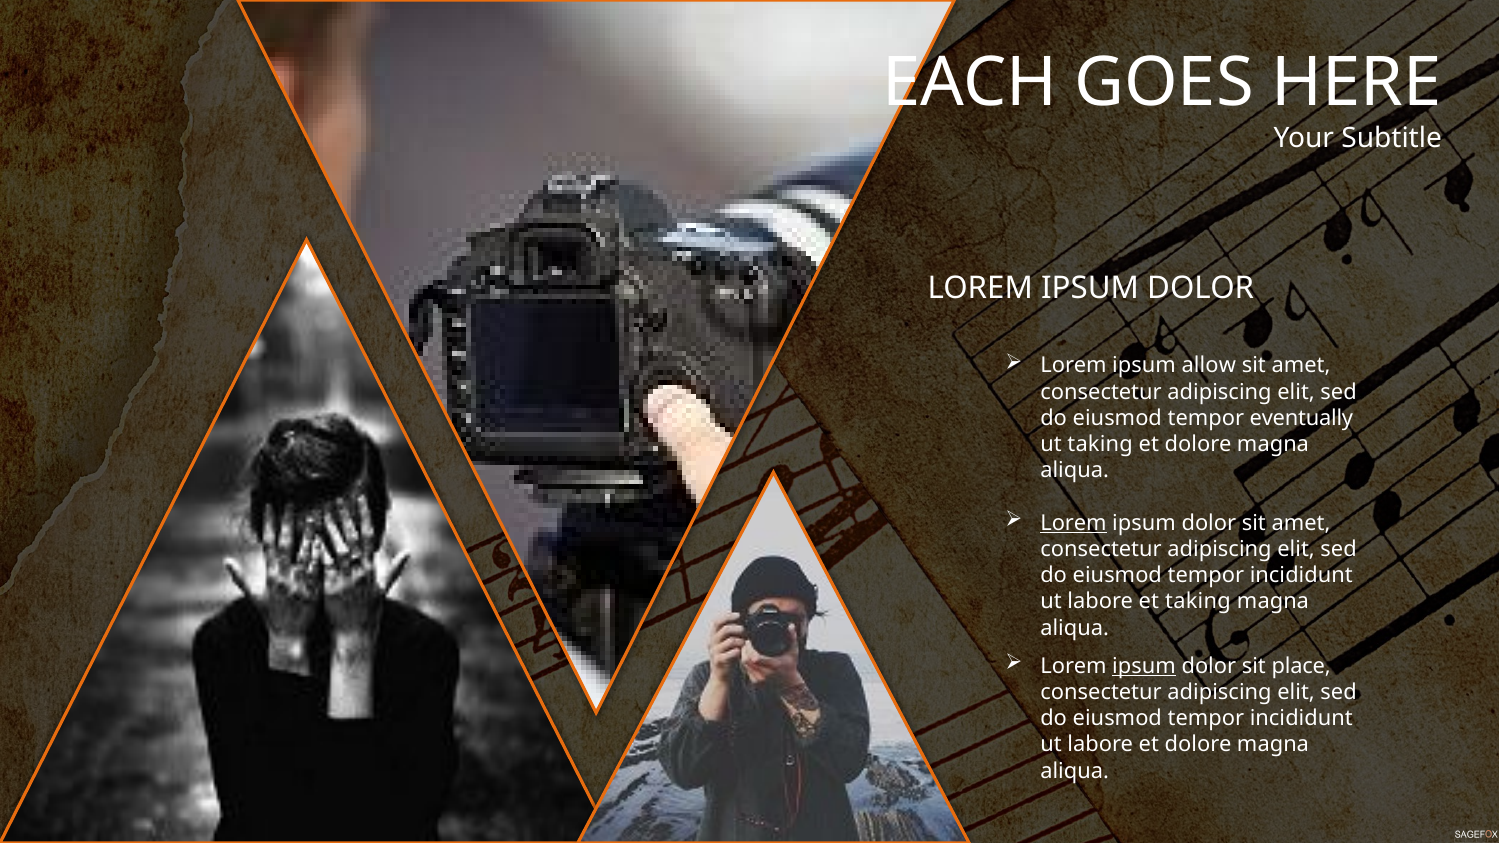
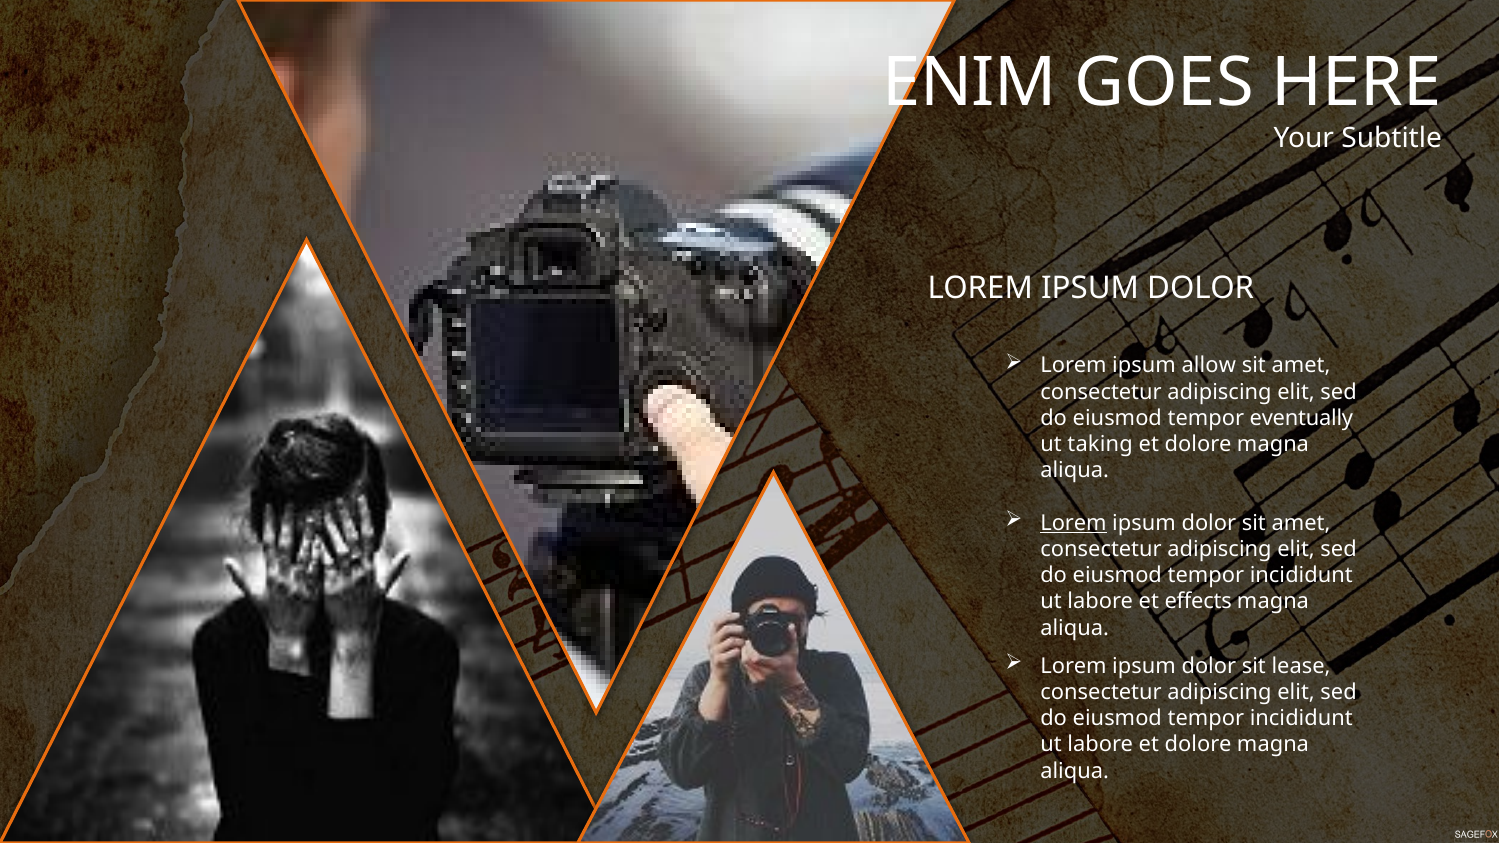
EACH: EACH -> ENIM (970, 83)
et taking: taking -> effects (1198, 602)
ipsum underline: present -> none (1144, 666)
place: place -> lease (1301, 666)
